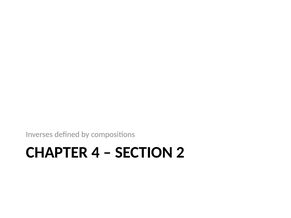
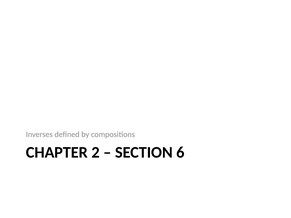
4: 4 -> 2 (96, 153)
2: 2 -> 6 (180, 153)
